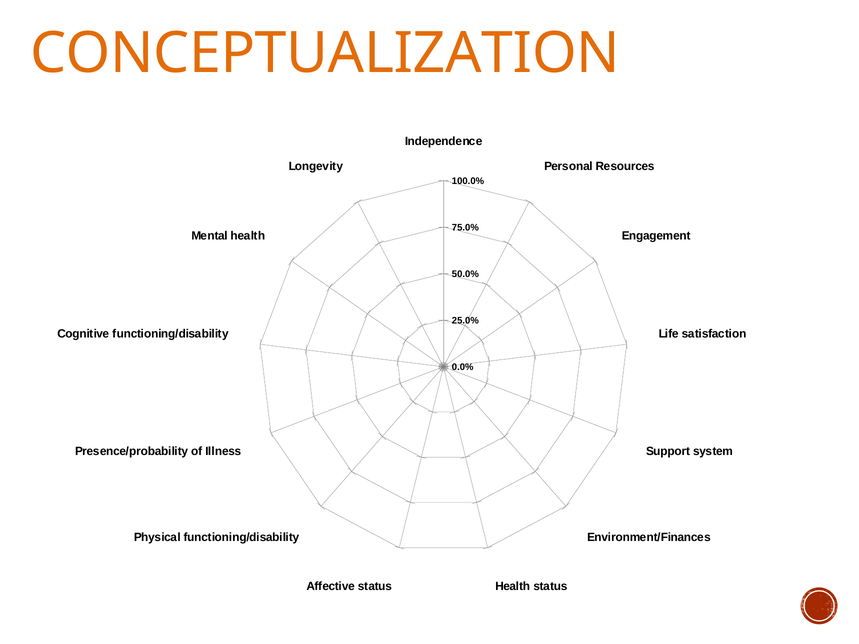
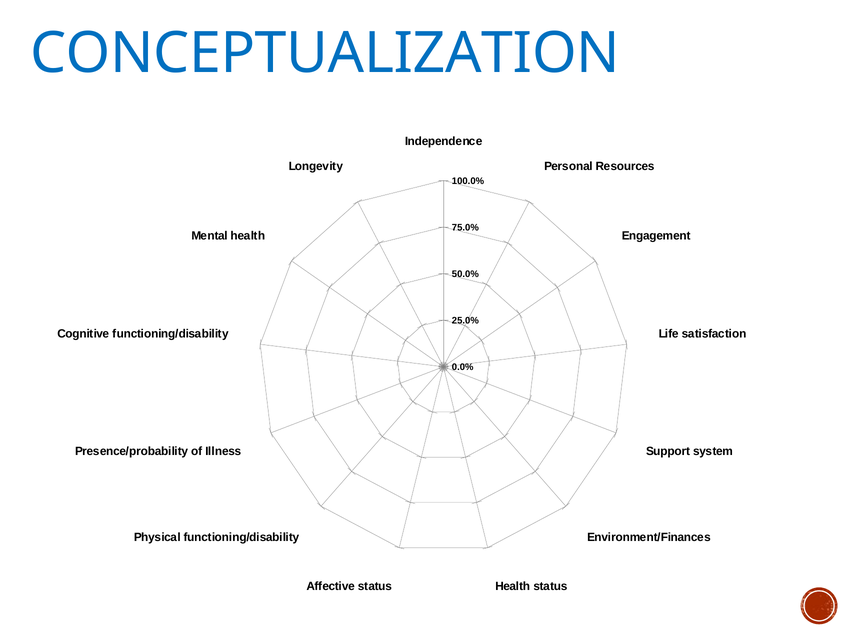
CONCEPTUALIZATION colour: orange -> blue (325, 53)
